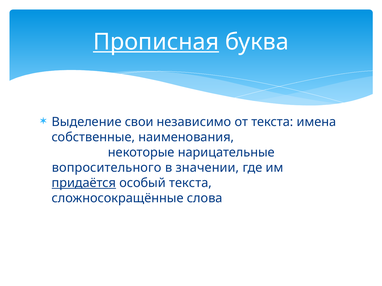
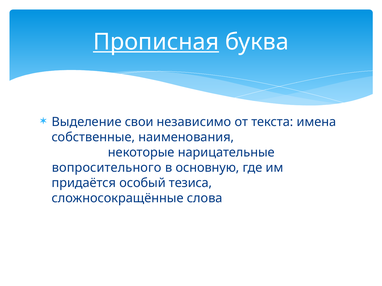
значении: значении -> основную (207, 168)
придаётся underline: present -> none (84, 183)
особый текста: текста -> тезиса (191, 183)
